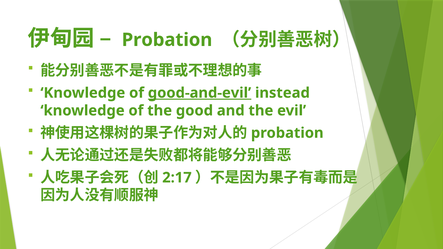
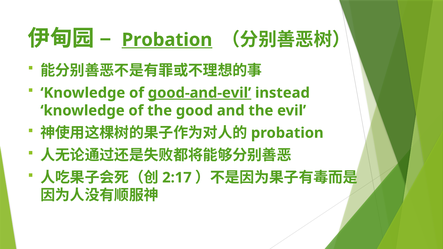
Probation underline: none -> present (167, 40)
